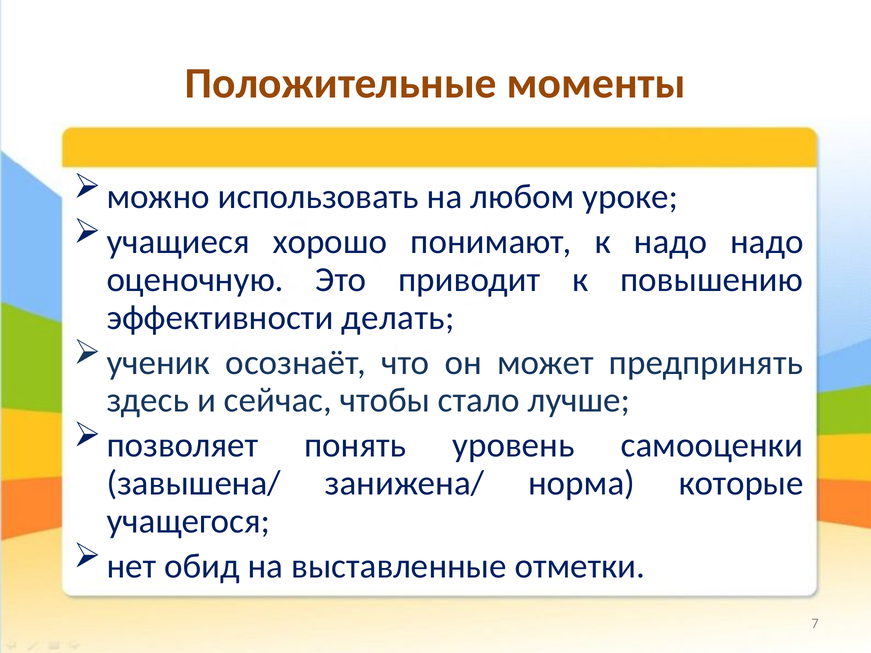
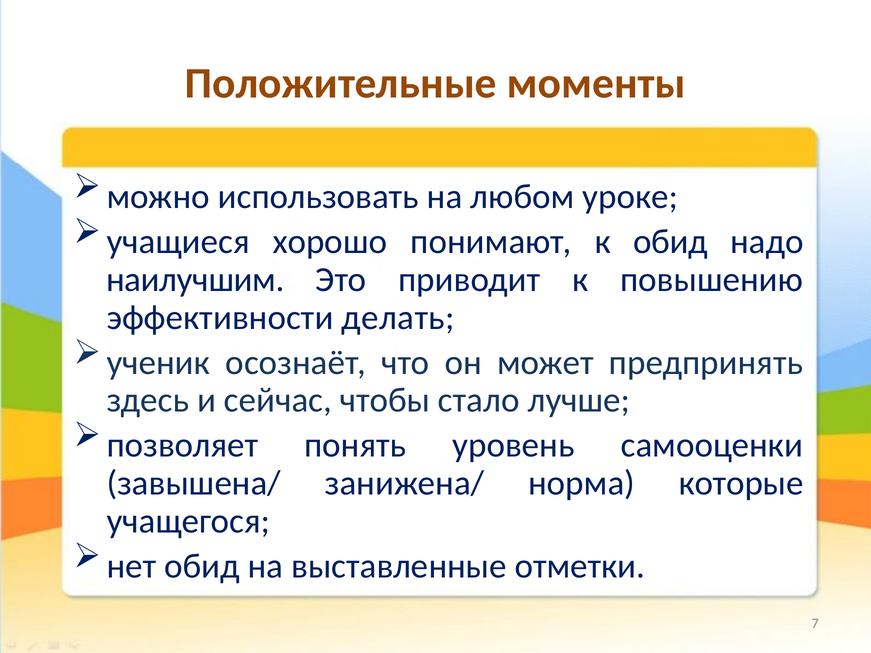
к надо: надо -> обид (671, 242)
оценочную: оценочную -> наилучшим (195, 280)
